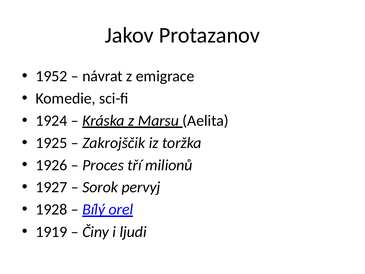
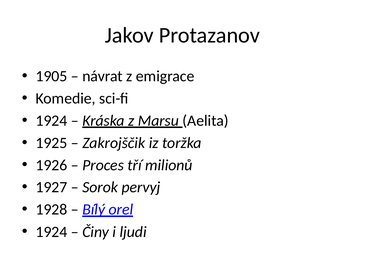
1952: 1952 -> 1905 (51, 76)
1919: 1919 -> 1924 (51, 232)
